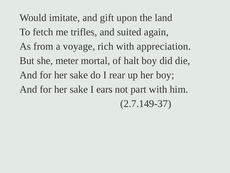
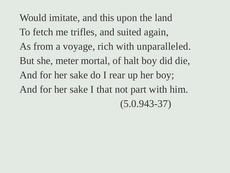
gift: gift -> this (107, 18)
appreciation: appreciation -> unparalleled (164, 46)
ears: ears -> that (104, 89)
2.7.149-37: 2.7.149-37 -> 5.0.943-37 (146, 103)
